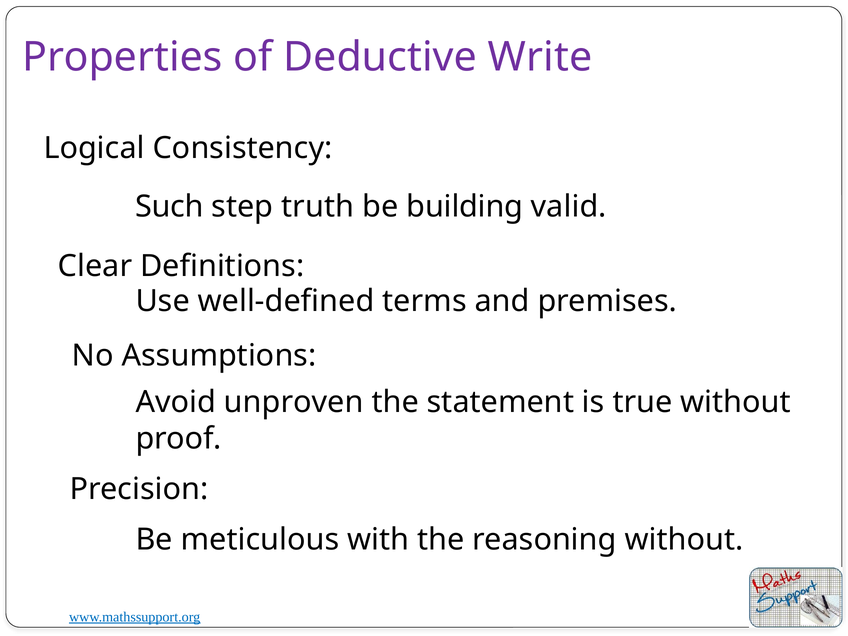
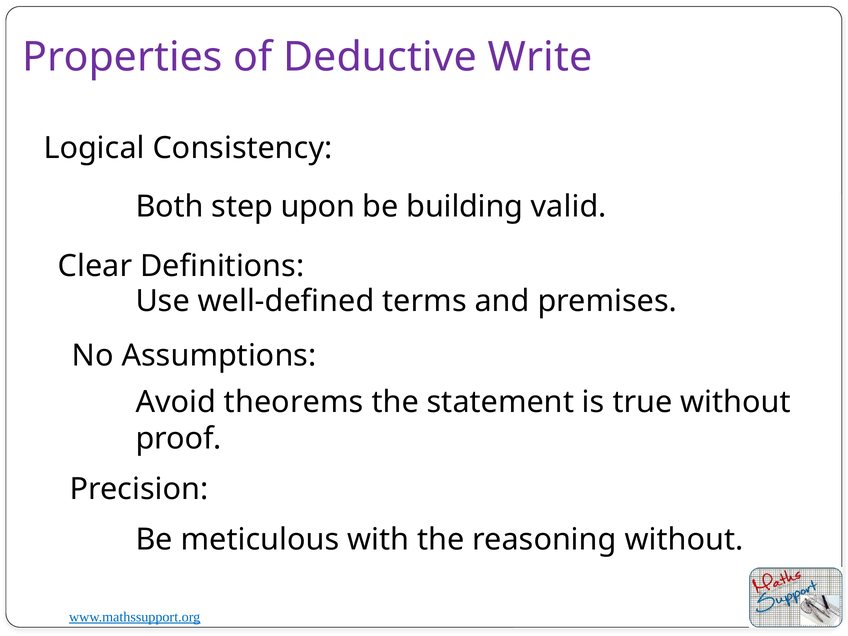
Such: Such -> Both (170, 207)
truth: truth -> upon (318, 207)
unproven: unproven -> theorems (294, 402)
